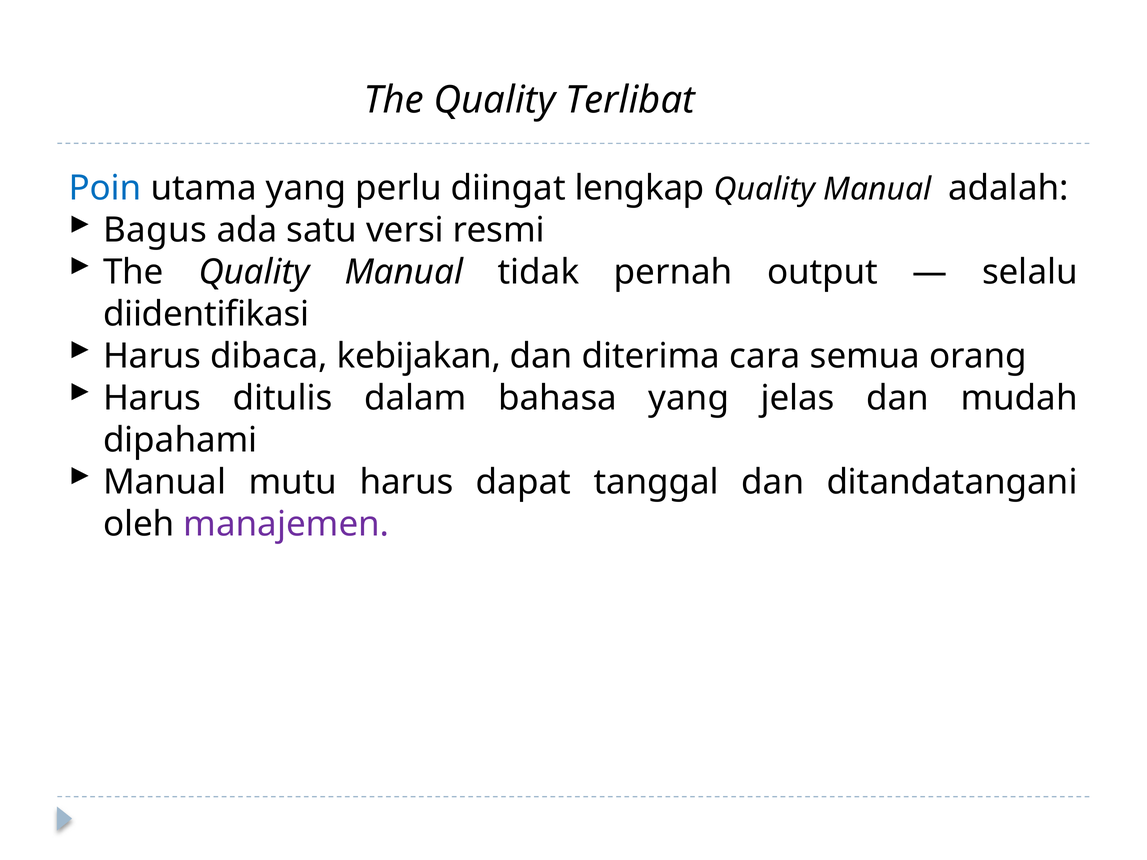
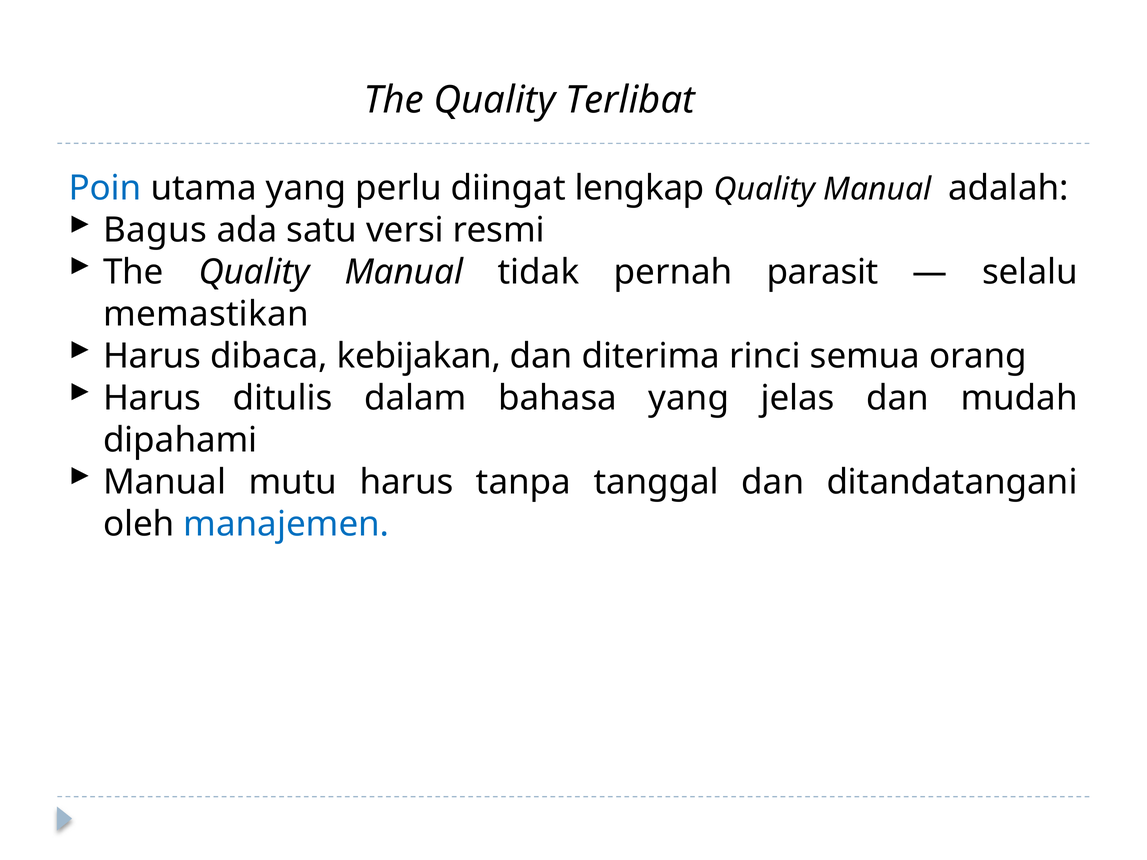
output: output -> parasit (823, 272)
diidentifikasi: diidentifikasi -> memastikan (206, 314)
cara: cara -> rinci (765, 356)
dapat: dapat -> tanpa (524, 482)
manajemen colour: purple -> blue (286, 524)
